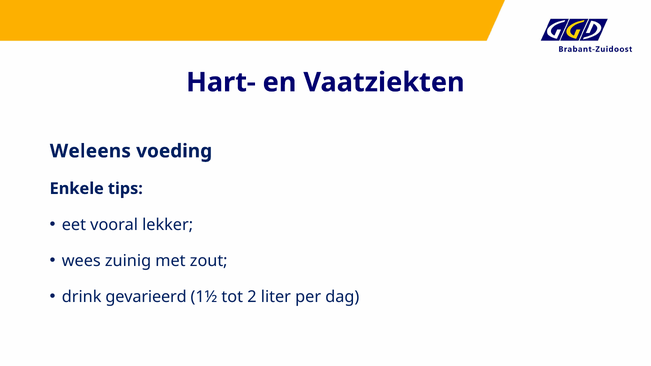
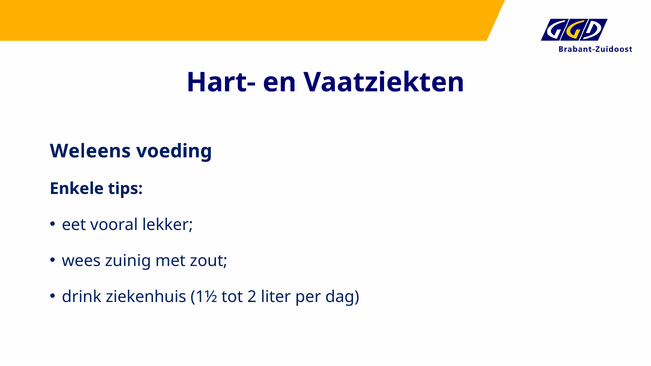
gevarieerd: gevarieerd -> ziekenhuis (146, 297)
